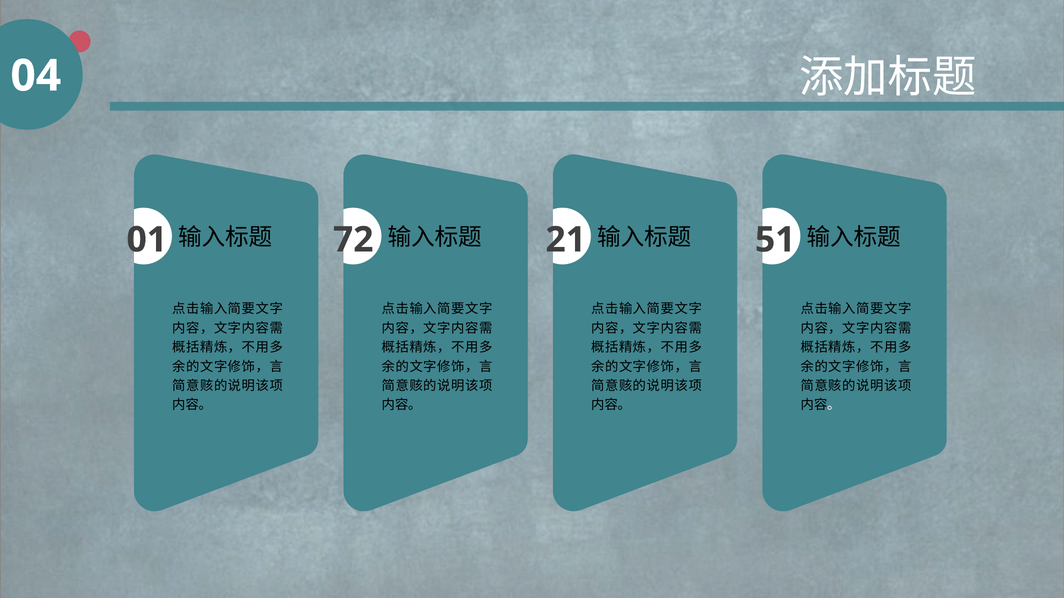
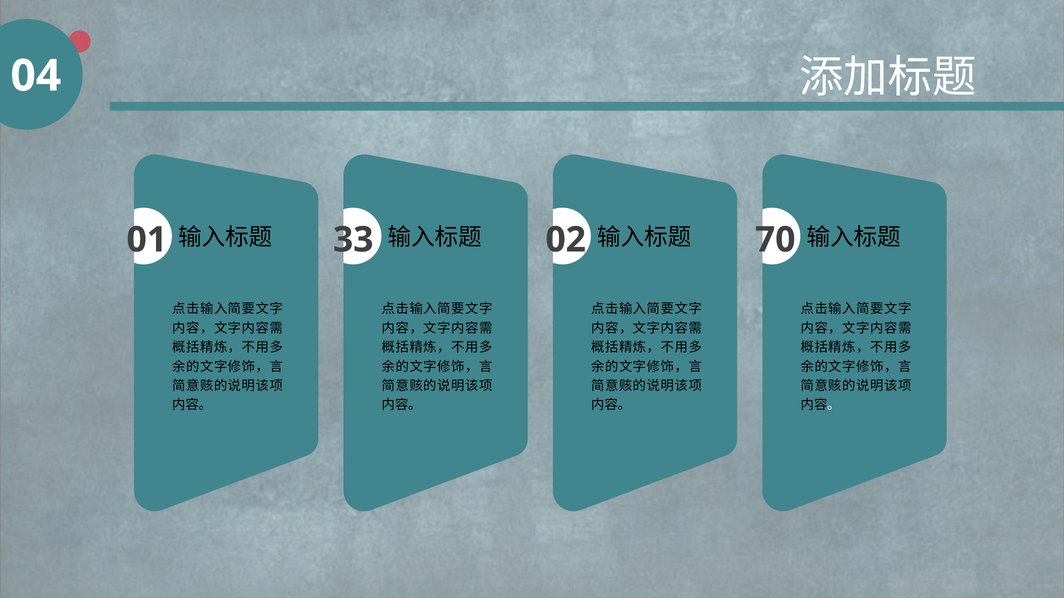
72: 72 -> 33 (353, 240)
21: 21 -> 02 (566, 240)
51: 51 -> 70 (775, 240)
